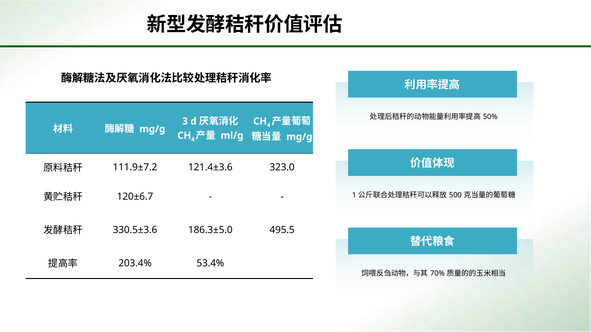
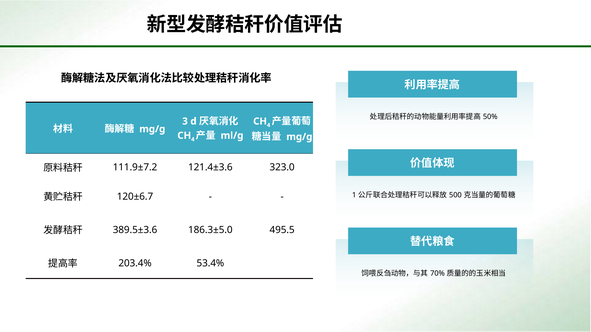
330.5±3.6: 330.5±3.6 -> 389.5±3.6 (135, 230)
